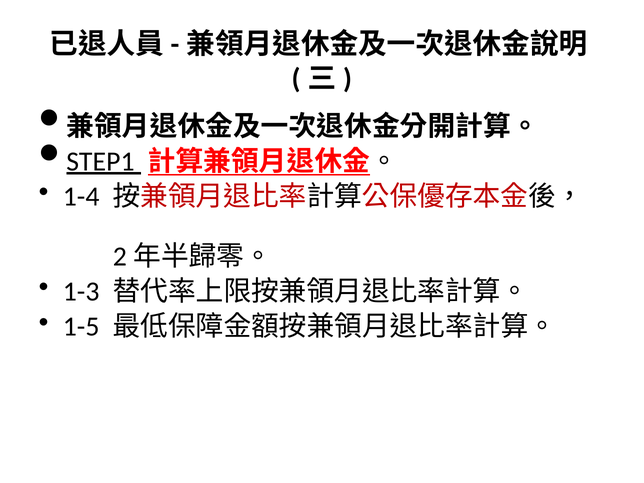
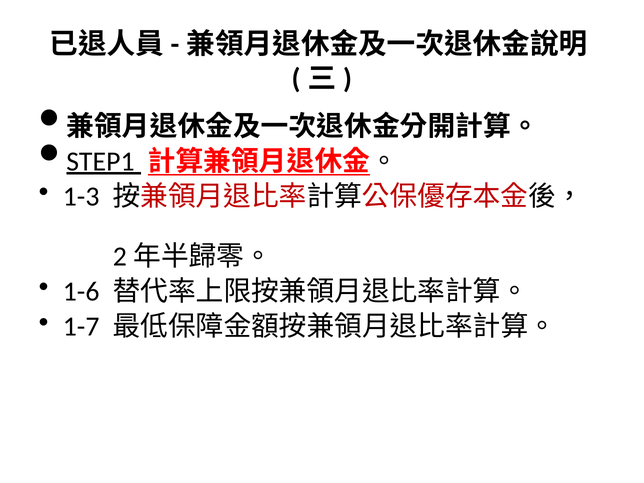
1-4: 1-4 -> 1-3 (81, 197)
1-3: 1-3 -> 1-6 (81, 292)
1-5: 1-5 -> 1-7 (81, 327)
